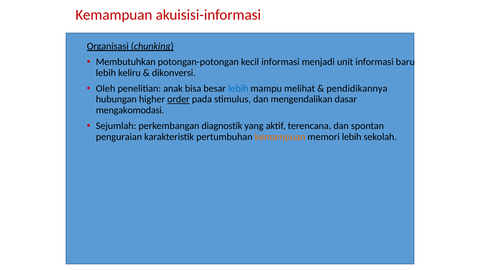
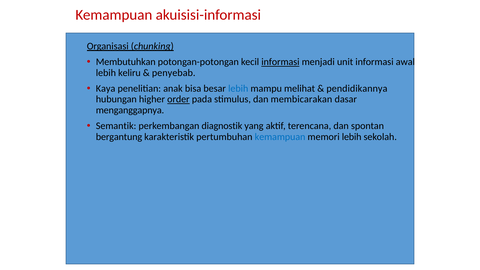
informasi underline: none -> present (280, 62)
baru: baru -> awal (405, 62)
dikonversi: dikonversi -> penyebab (174, 73)
Oleh: Oleh -> Kaya (106, 89)
mengendalikan: mengendalikan -> membicarakan (301, 99)
mengakomodasi: mengakomodasi -> menganggapnya (130, 110)
Sejumlah: Sejumlah -> Semantik (116, 126)
penguraian: penguraian -> bergantung (119, 137)
kemampuan colour: orange -> blue (280, 137)
